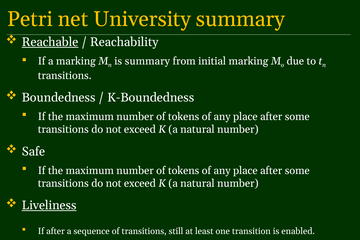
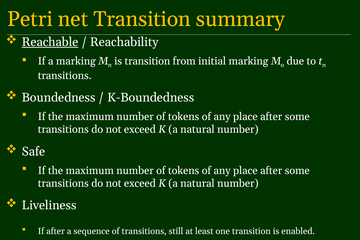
net University: University -> Transition (142, 19)
is summary: summary -> transition (147, 61)
Liveliness underline: present -> none (49, 205)
